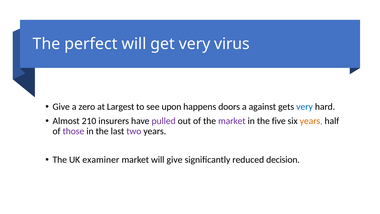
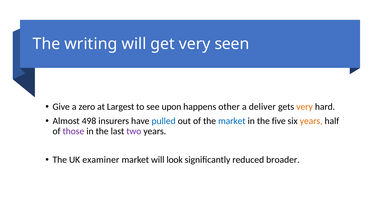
perfect: perfect -> writing (91, 44)
virus: virus -> seen (232, 44)
doors: doors -> other (229, 107)
against: against -> deliver (262, 107)
very colour: blue -> orange (305, 107)
210: 210 -> 498 (89, 121)
pulled colour: purple -> blue (164, 121)
market colour: purple -> blue (232, 121)
will give: give -> look (175, 160)
decision: decision -> broader (283, 160)
